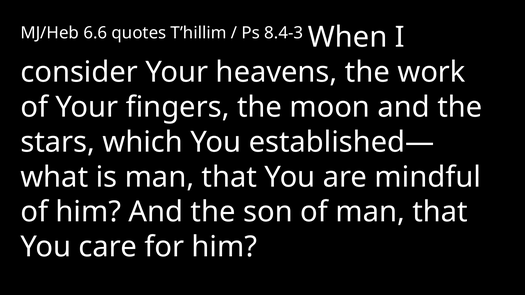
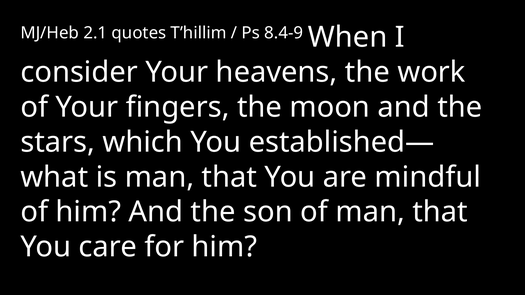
6.6: 6.6 -> 2.1 (95, 33)
8.4-3: 8.4-3 -> 8.4-9 (284, 33)
